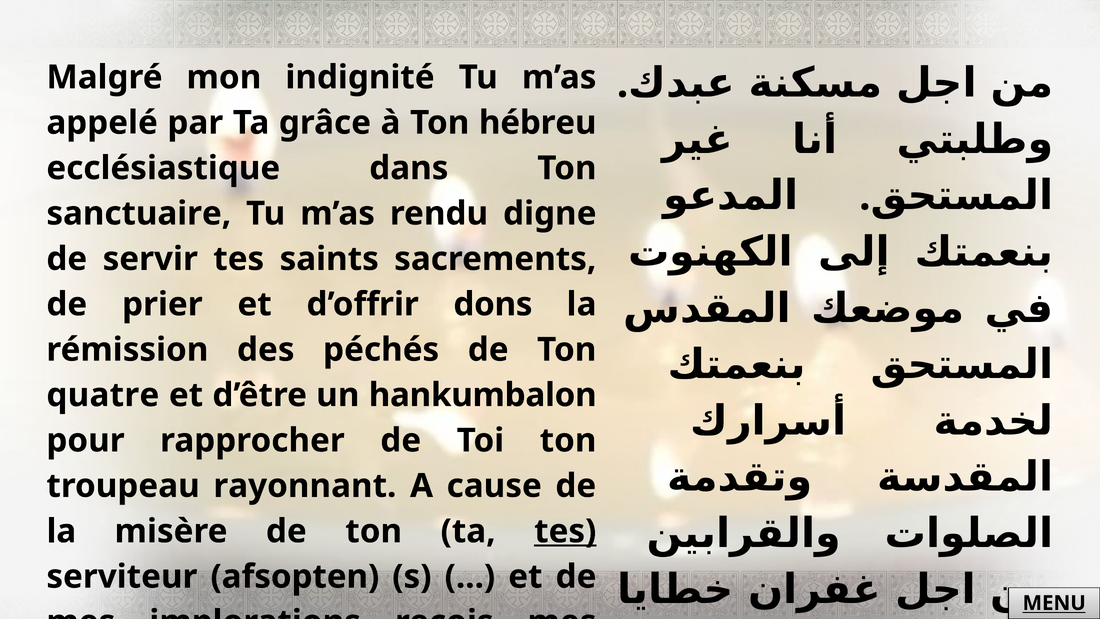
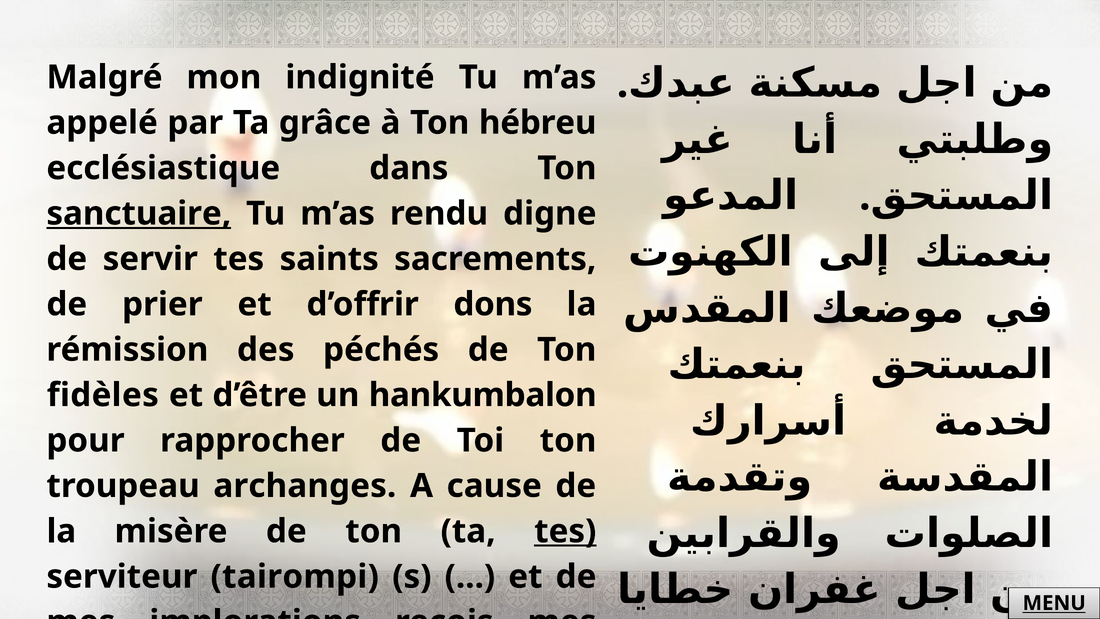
sanctuaire underline: none -> present (139, 213)
quatre: quatre -> fidèles (103, 395)
rayonnant: rayonnant -> archanges (305, 486)
afsopten: afsopten -> tairompi (295, 576)
